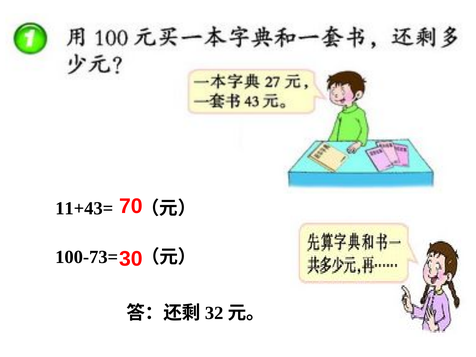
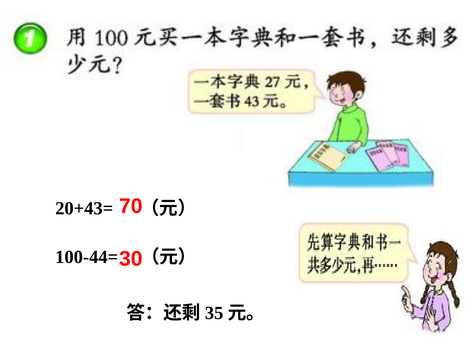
11+43=: 11+43= -> 20+43= (84, 208)
100-73=: 100-73= -> 100-44= (87, 257)
32: 32 -> 35 (214, 313)
